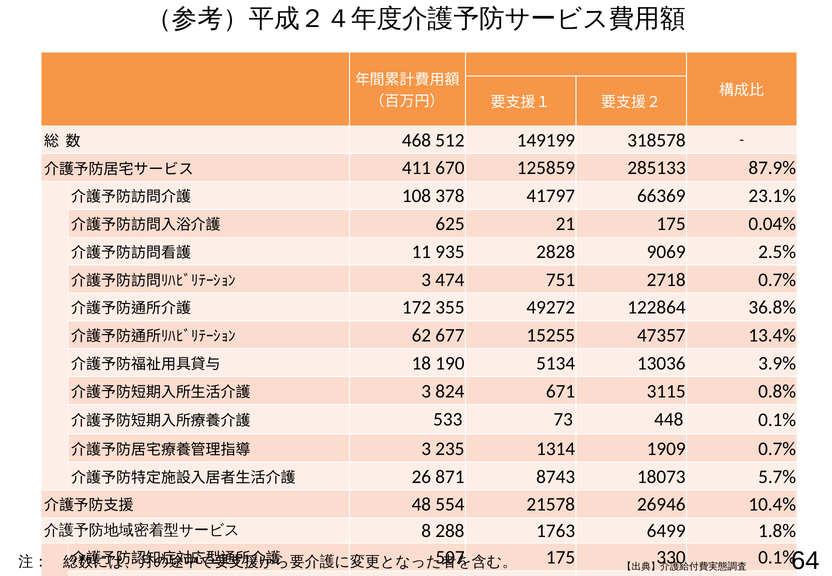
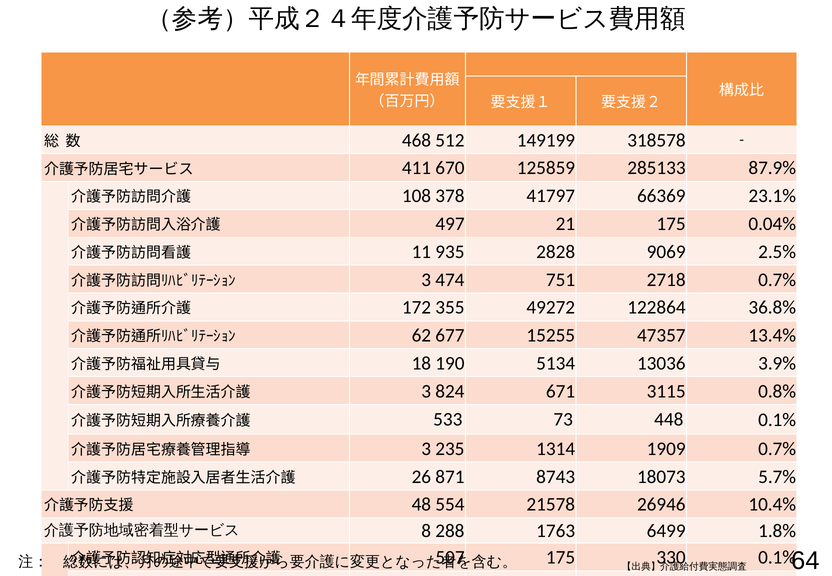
625: 625 -> 497 (450, 224)
